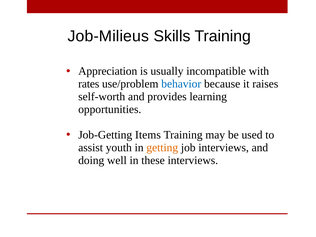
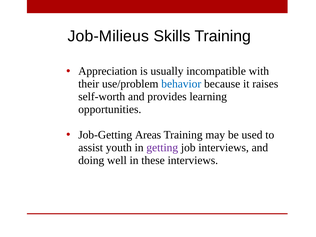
rates: rates -> their (89, 84)
Items: Items -> Areas (148, 135)
getting colour: orange -> purple (162, 148)
